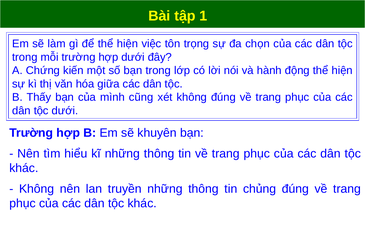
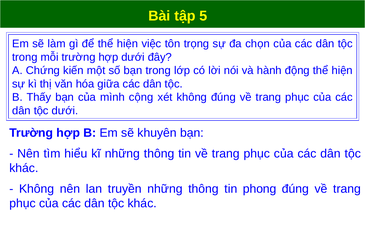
1: 1 -> 5 (203, 16)
cũng: cũng -> cộng (141, 97)
chủng: chủng -> phong (260, 189)
